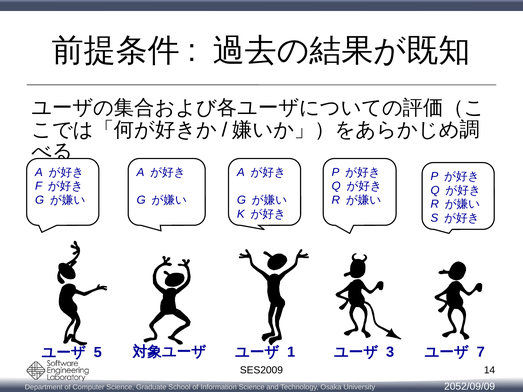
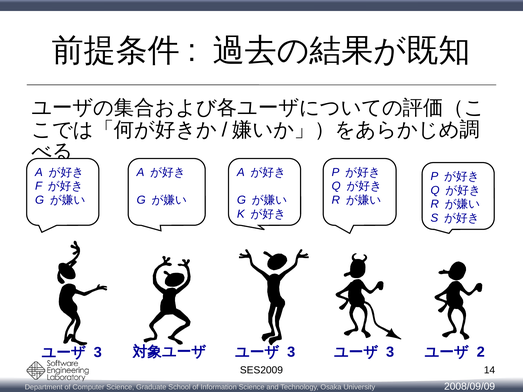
5: 5 -> 3 (98, 353)
1: 1 -> 3 (291, 352)
7: 7 -> 2 (481, 352)
2052/09/09: 2052/09/09 -> 2008/09/09 (470, 387)
